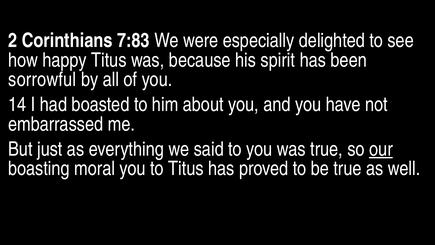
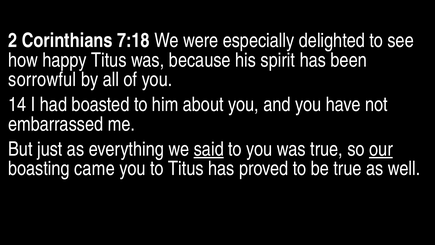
7:83: 7:83 -> 7:18 (133, 41)
said underline: none -> present (209, 149)
moral: moral -> came (95, 168)
